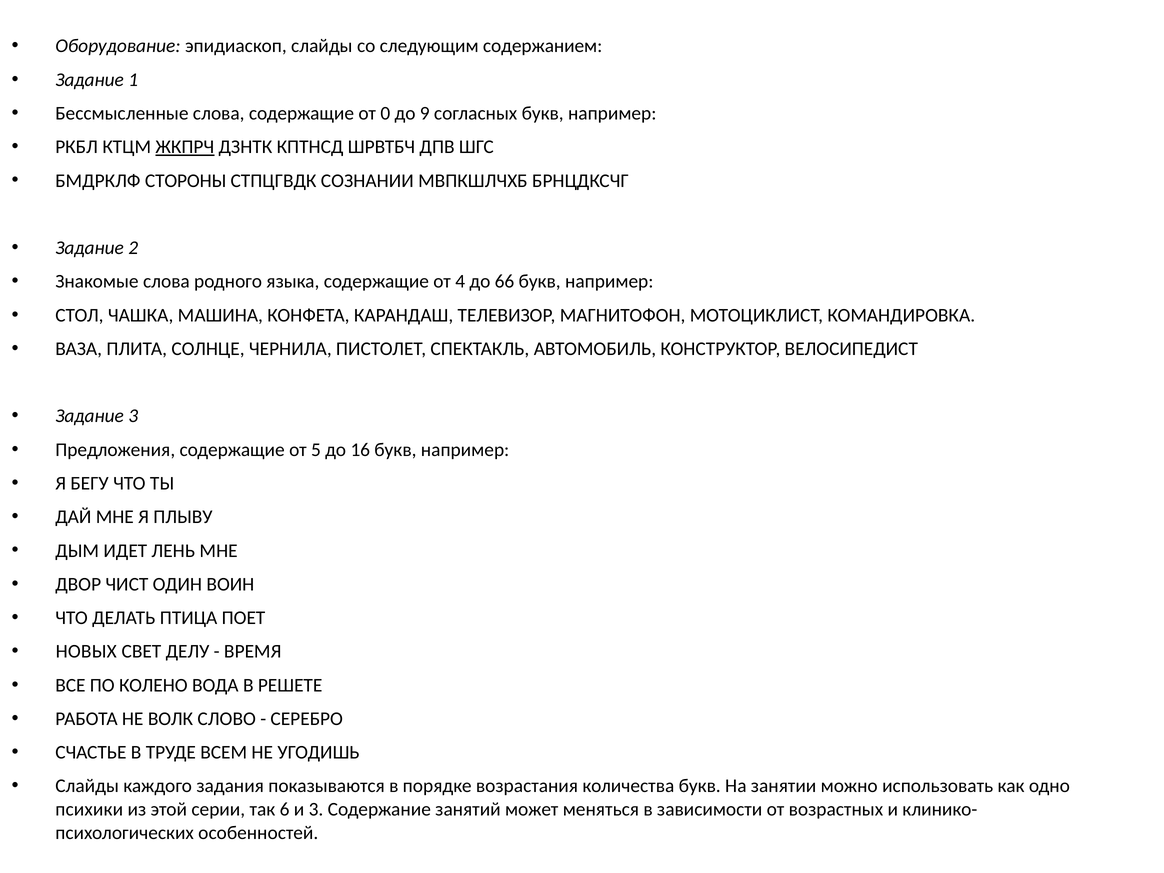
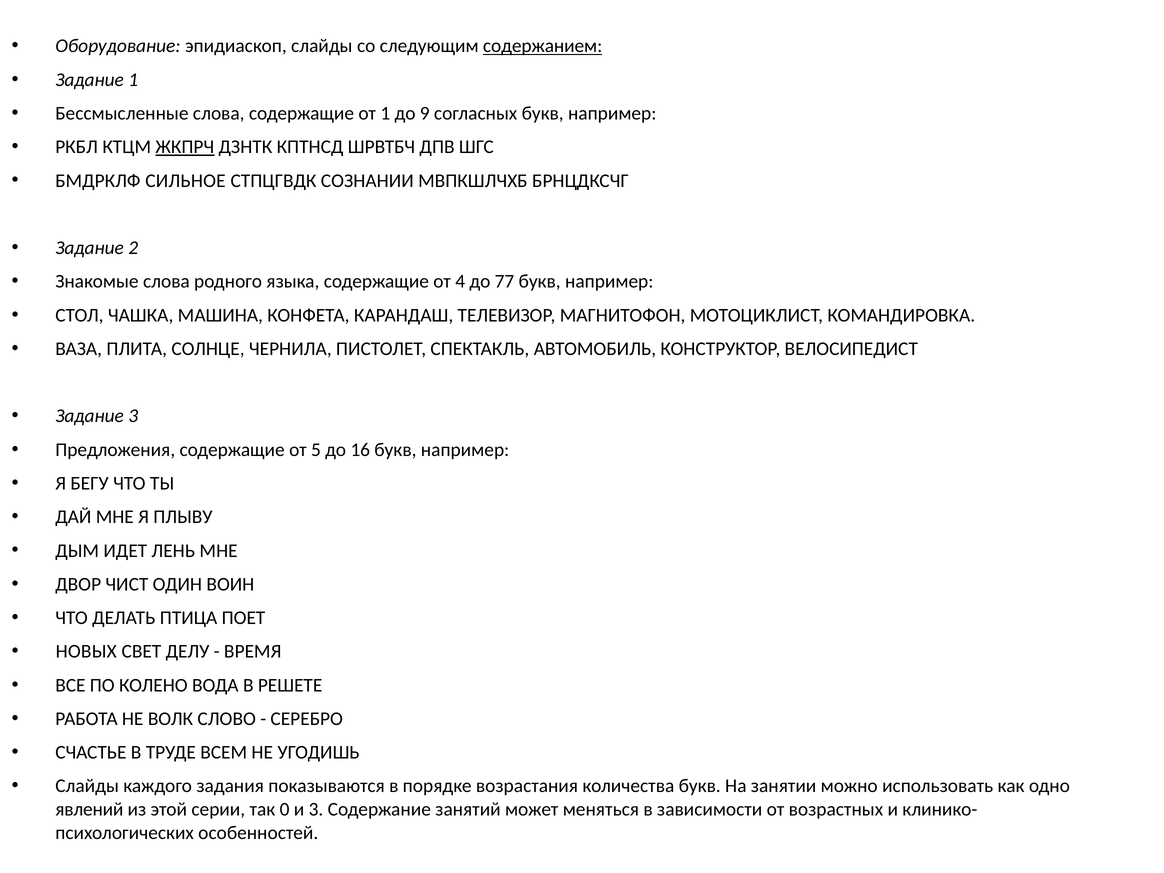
содержанием underline: none -> present (543, 46)
от 0: 0 -> 1 (385, 113)
СТОРОНЫ: СТОРОНЫ -> СИЛЬНОЕ (185, 181)
66: 66 -> 77 (504, 282)
психики: психики -> явлений (89, 809)
6: 6 -> 0 (285, 809)
